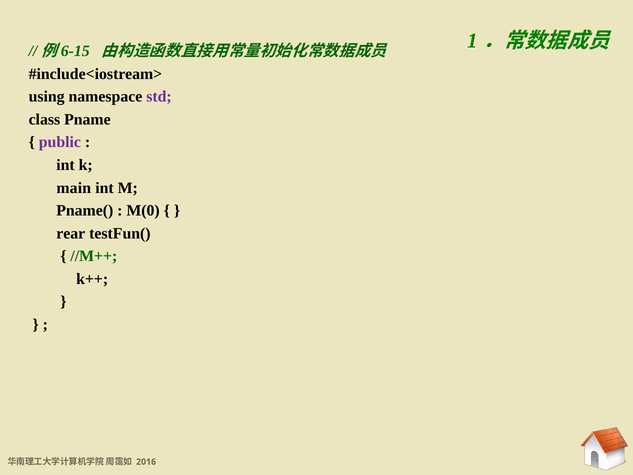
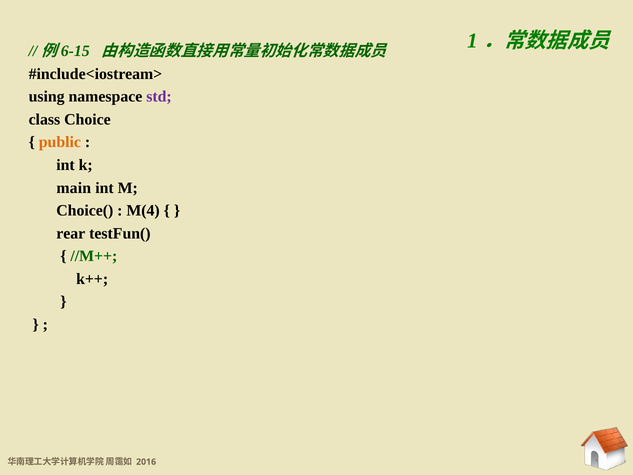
Pname: Pname -> Choice (87, 119)
public colour: purple -> orange (60, 142)
Pname(: Pname( -> Choice( (85, 210)
M(0: M(0 -> M(4 (143, 210)
